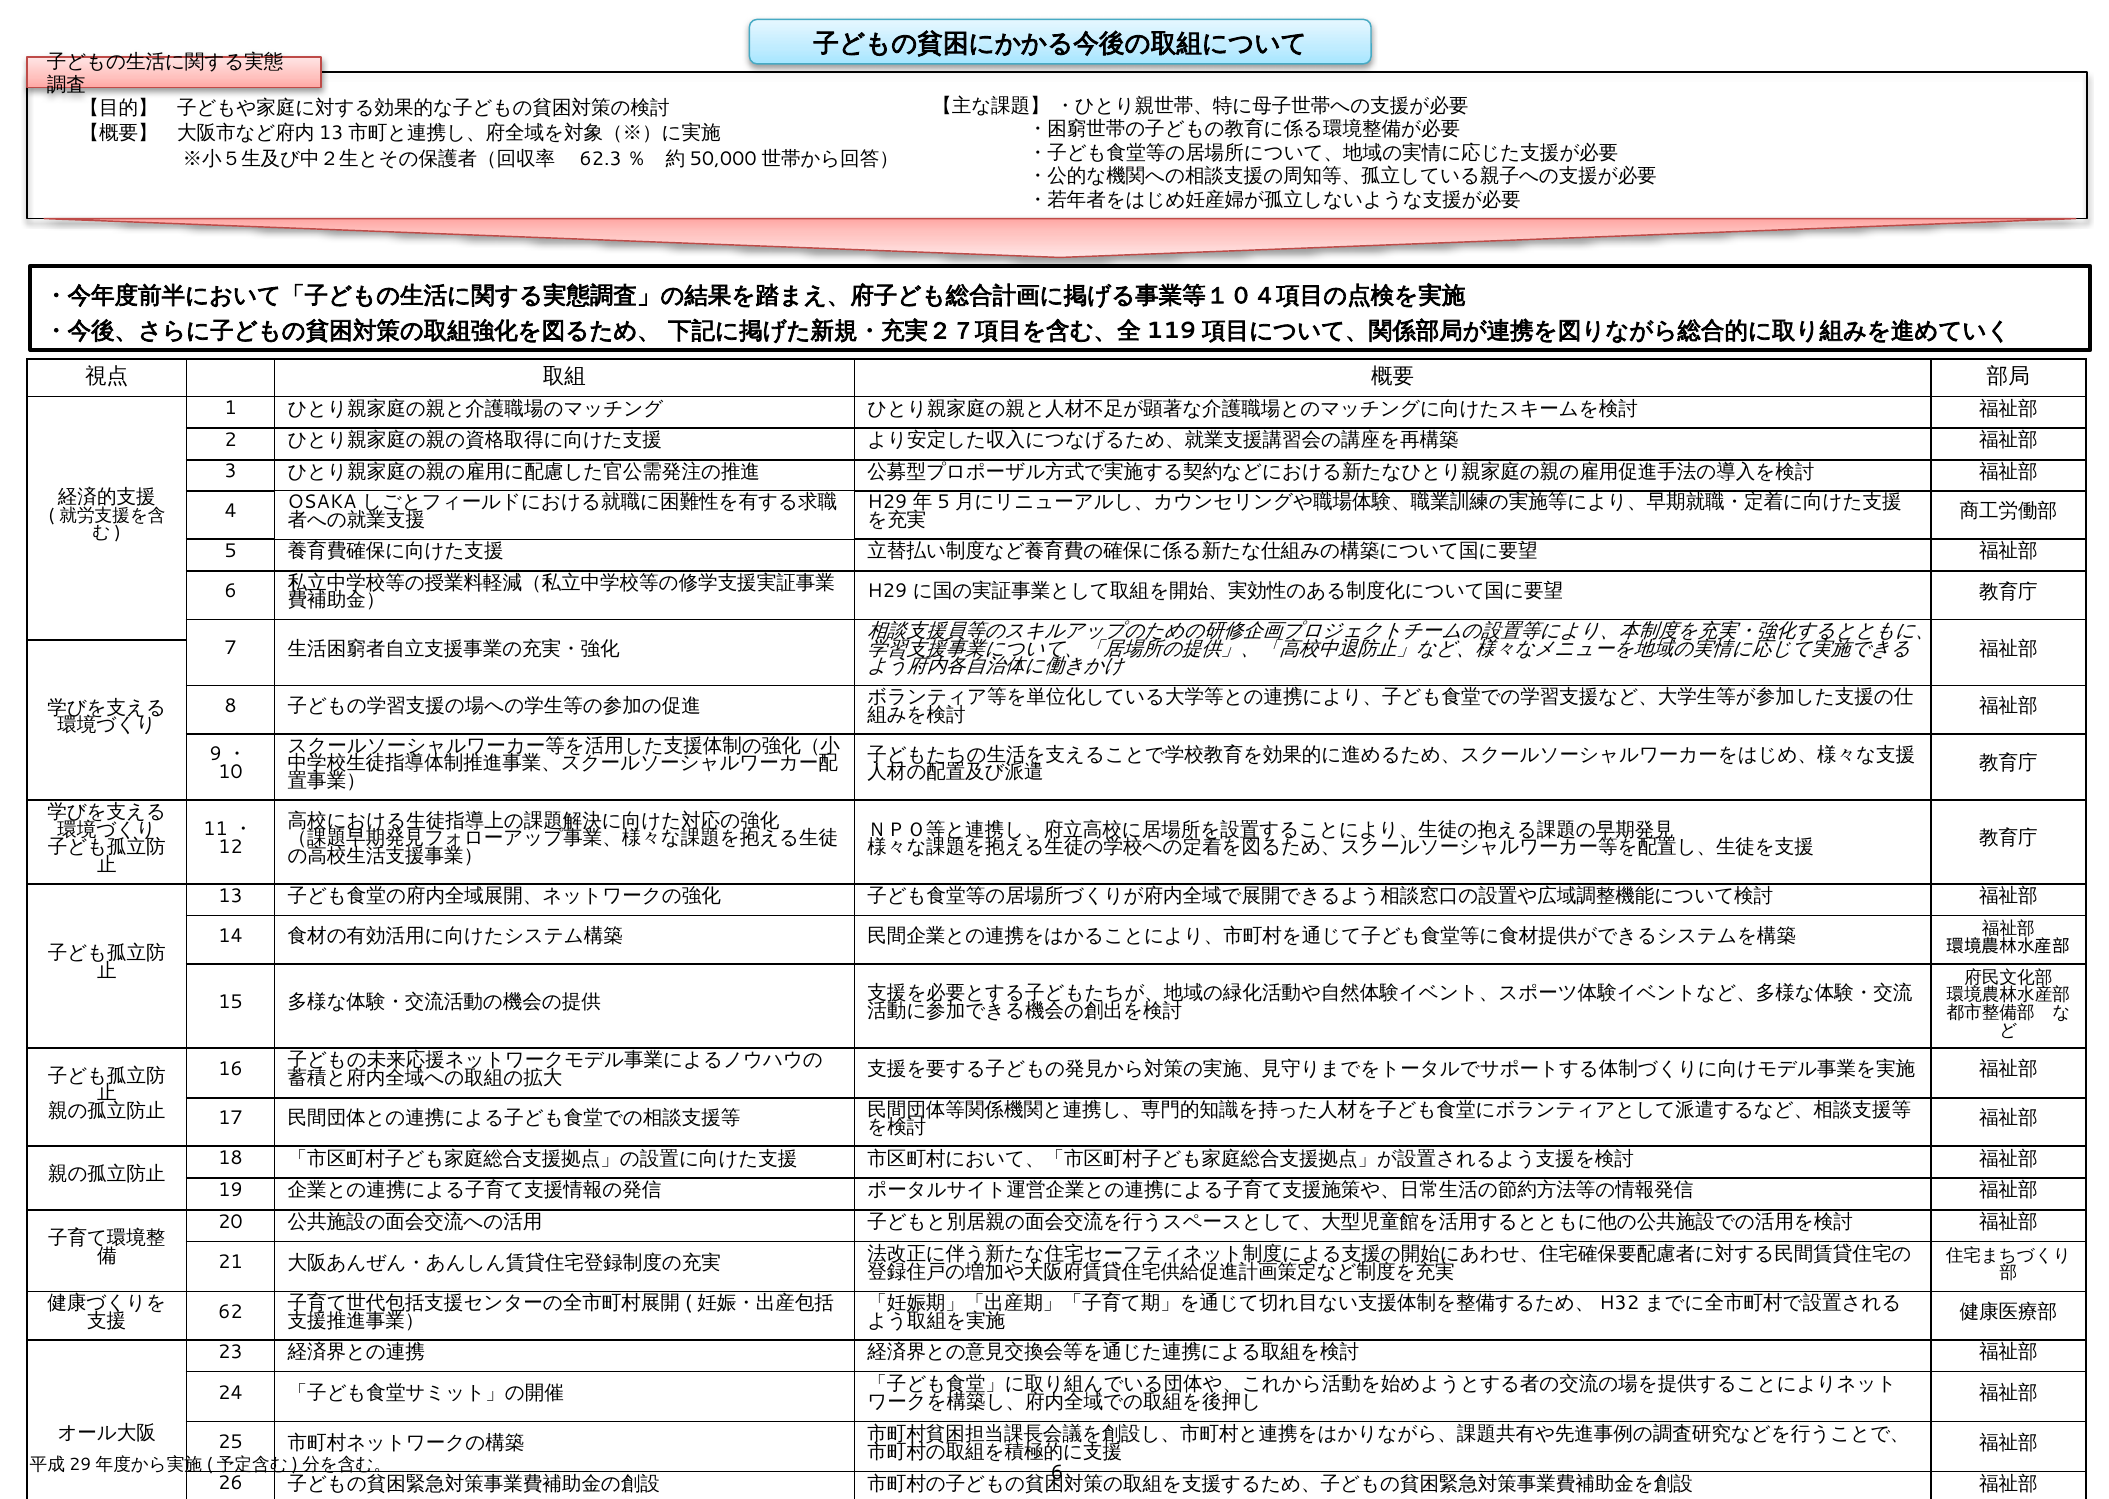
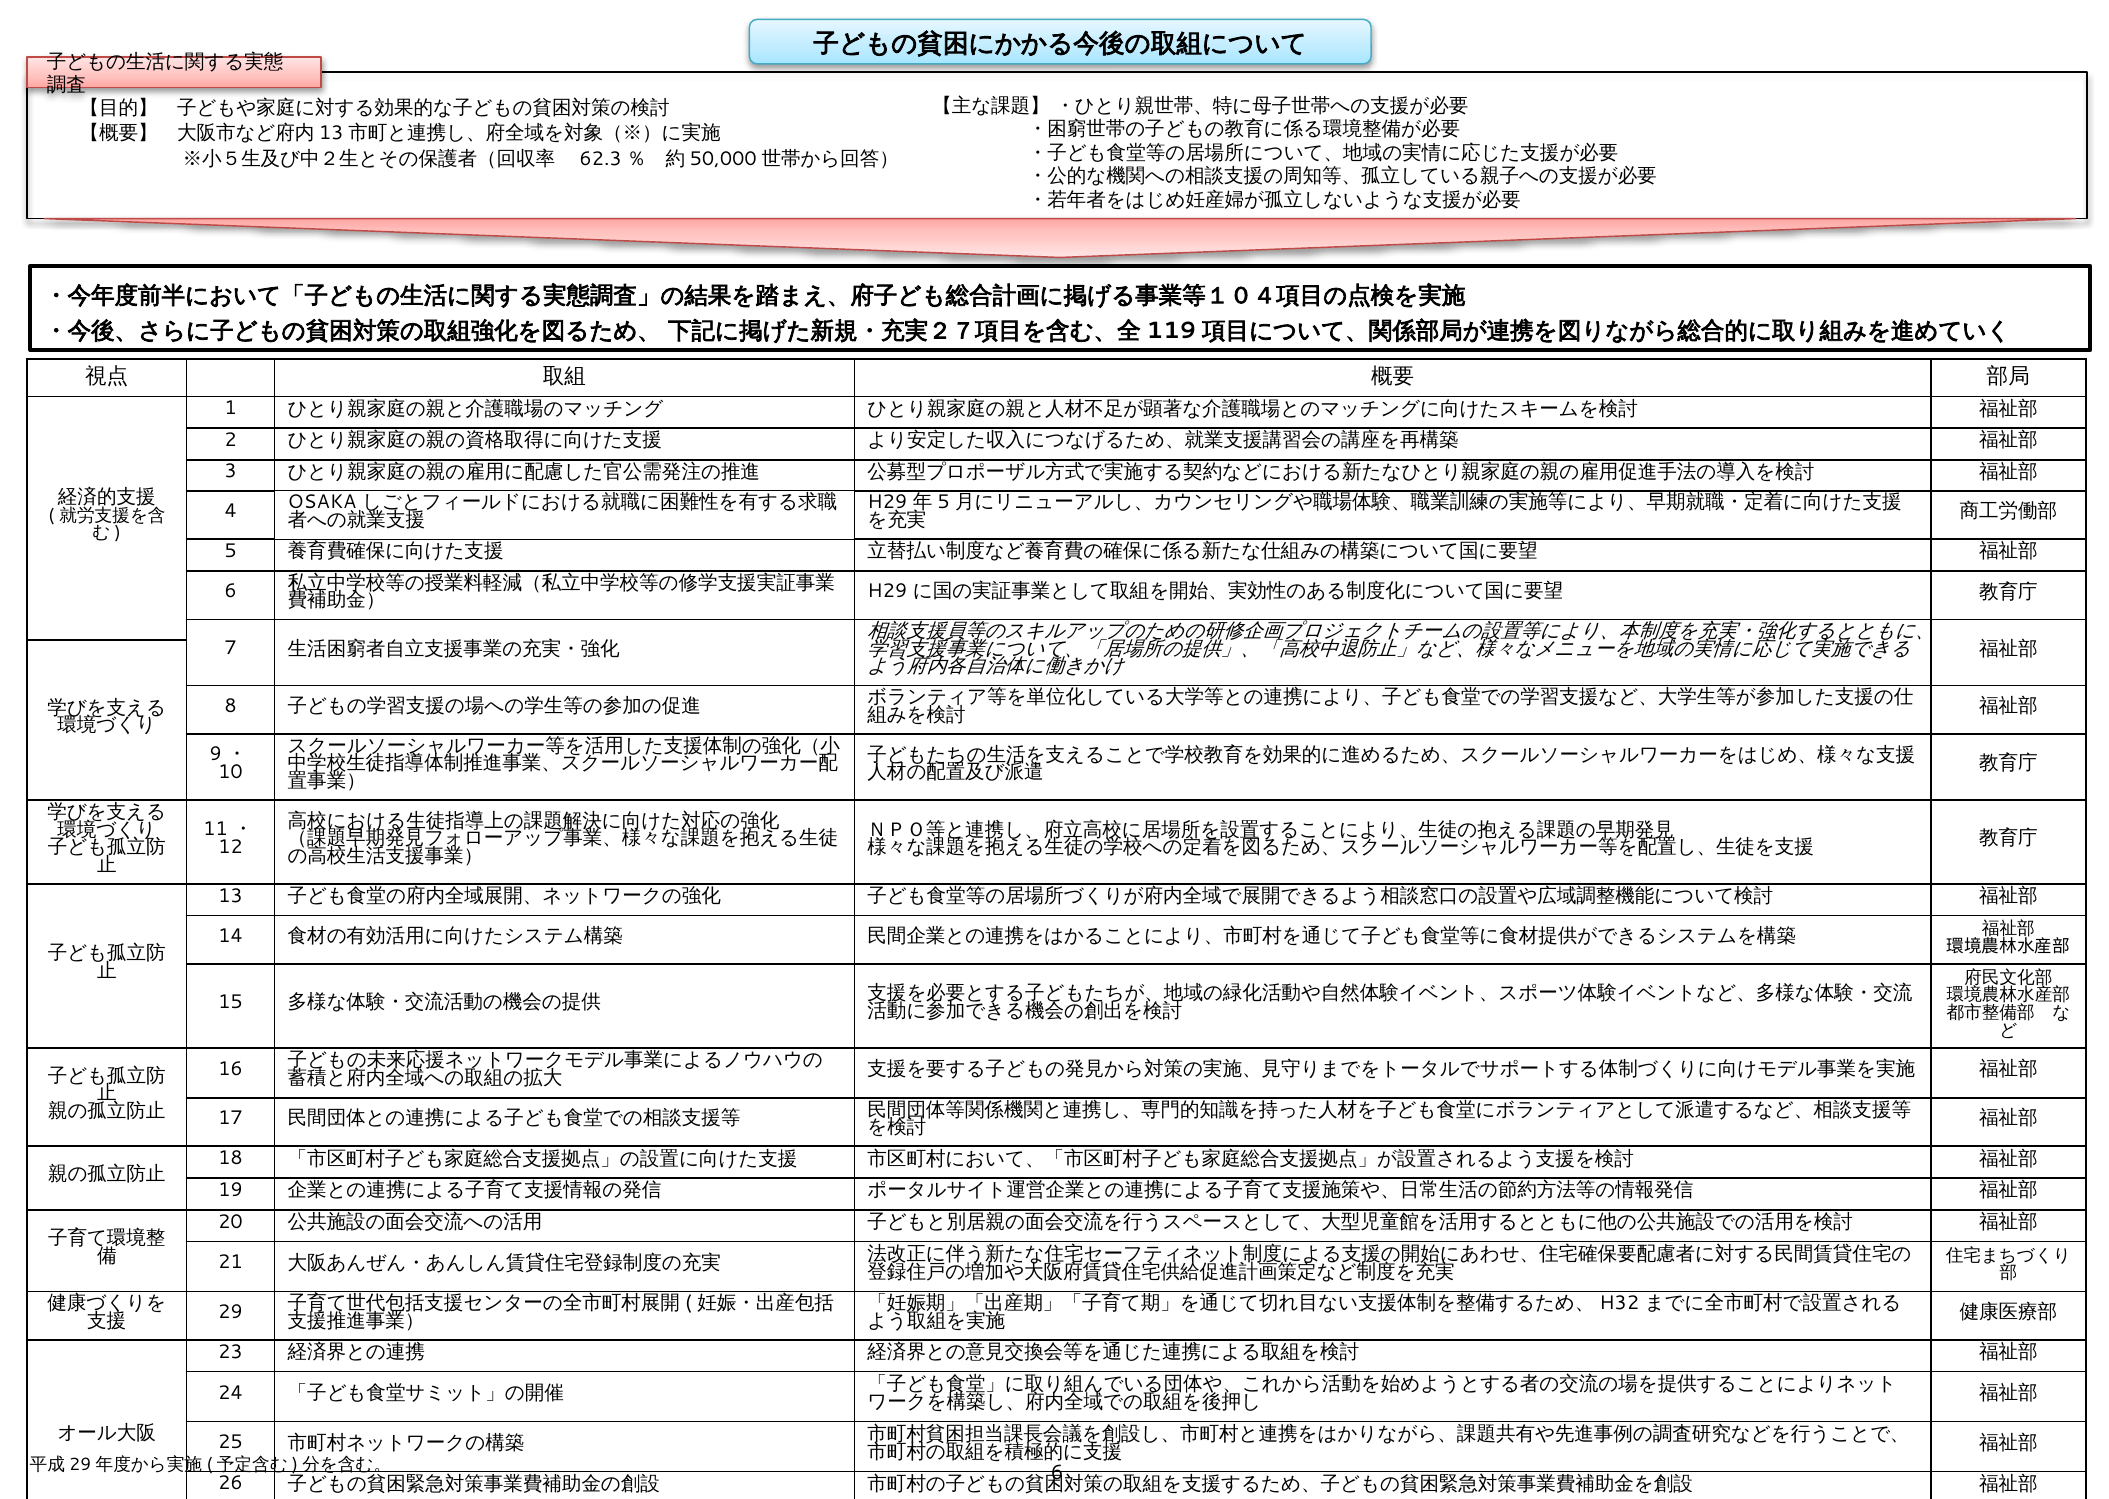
62: 62 -> 29 (230, 1311)
